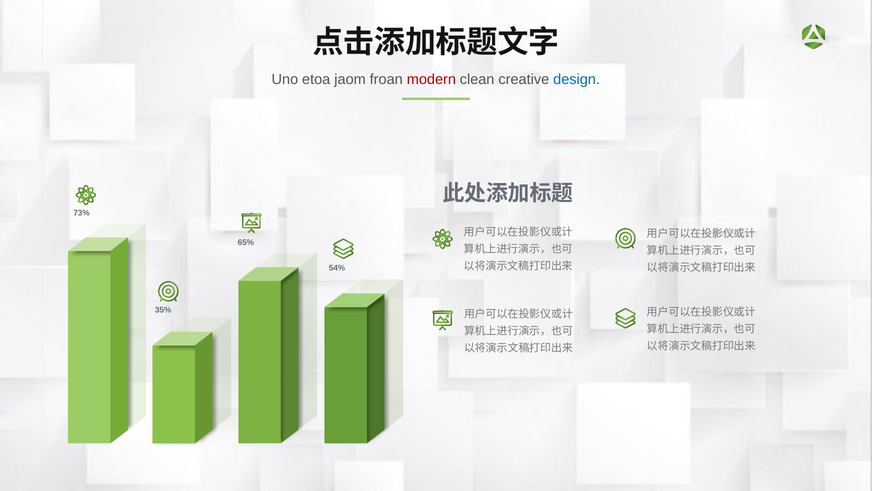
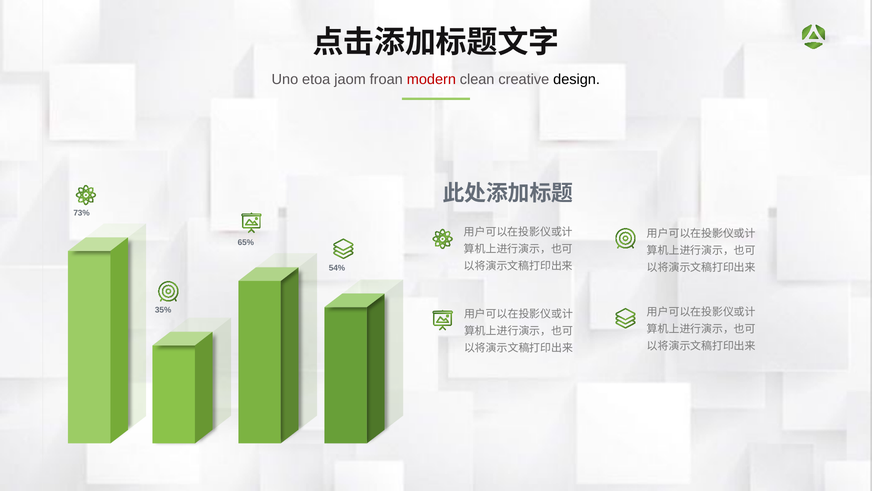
design colour: blue -> black (577, 80)
